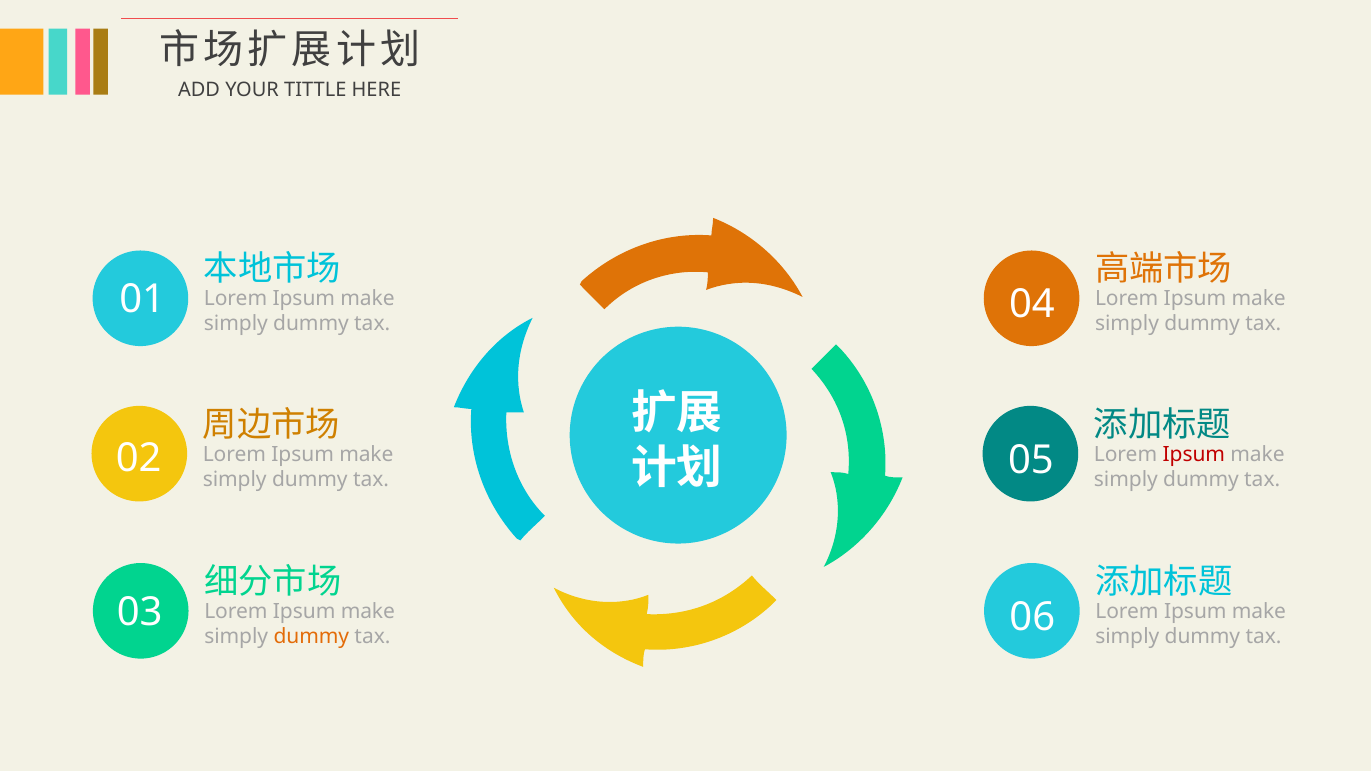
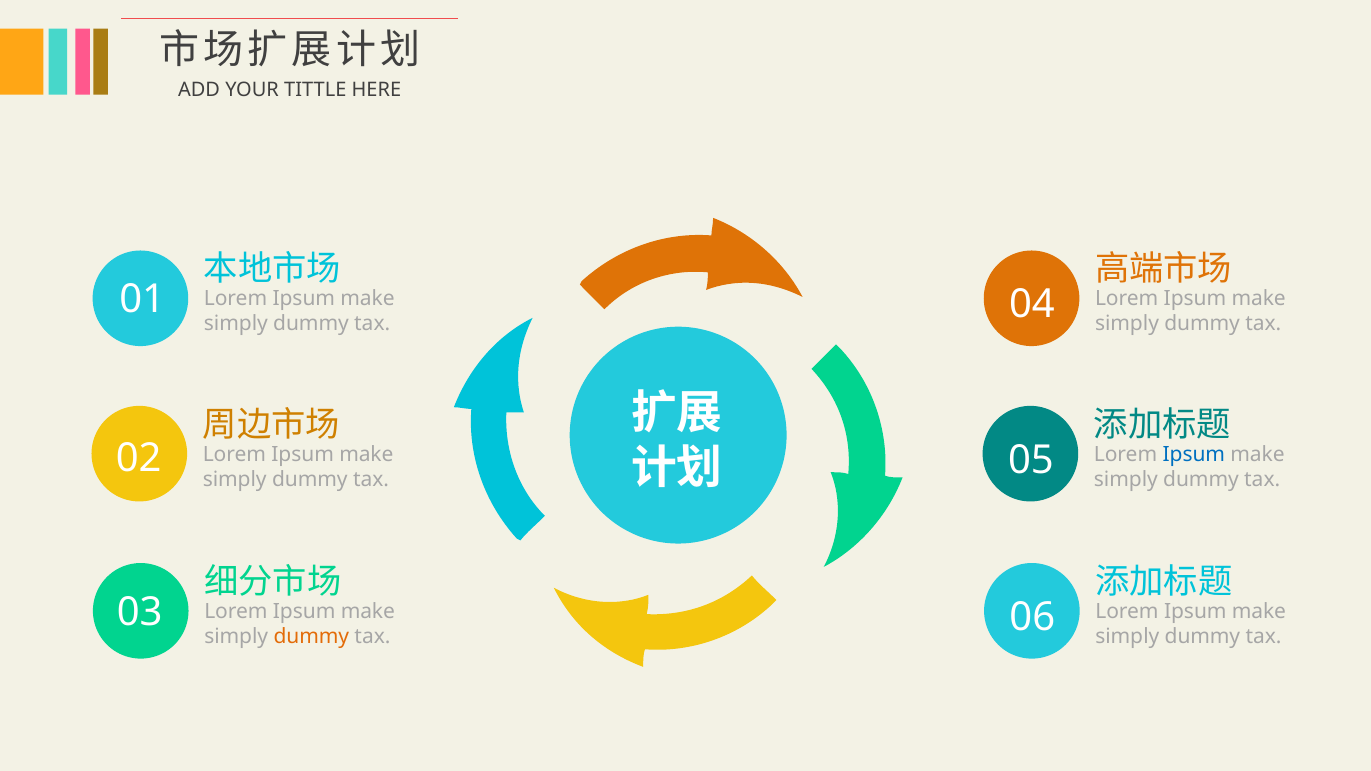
Ipsum colour: red -> blue (1194, 454)
